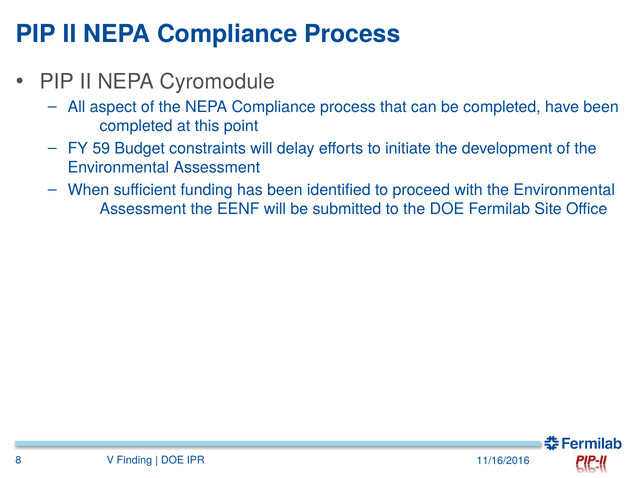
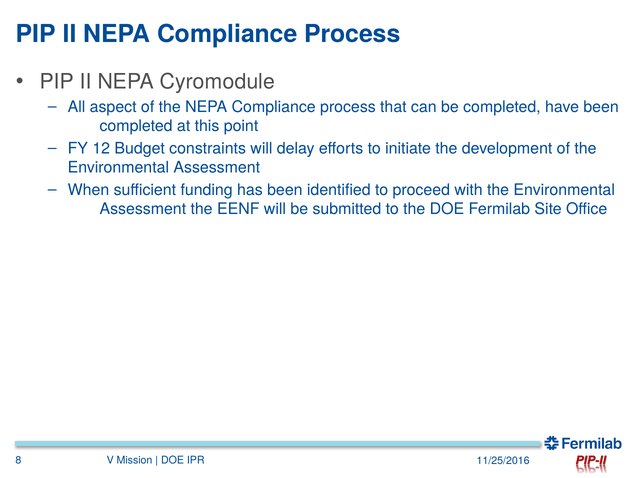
59: 59 -> 12 (101, 148)
Finding: Finding -> Mission (134, 460)
11/16/2016: 11/16/2016 -> 11/25/2016 (503, 460)
